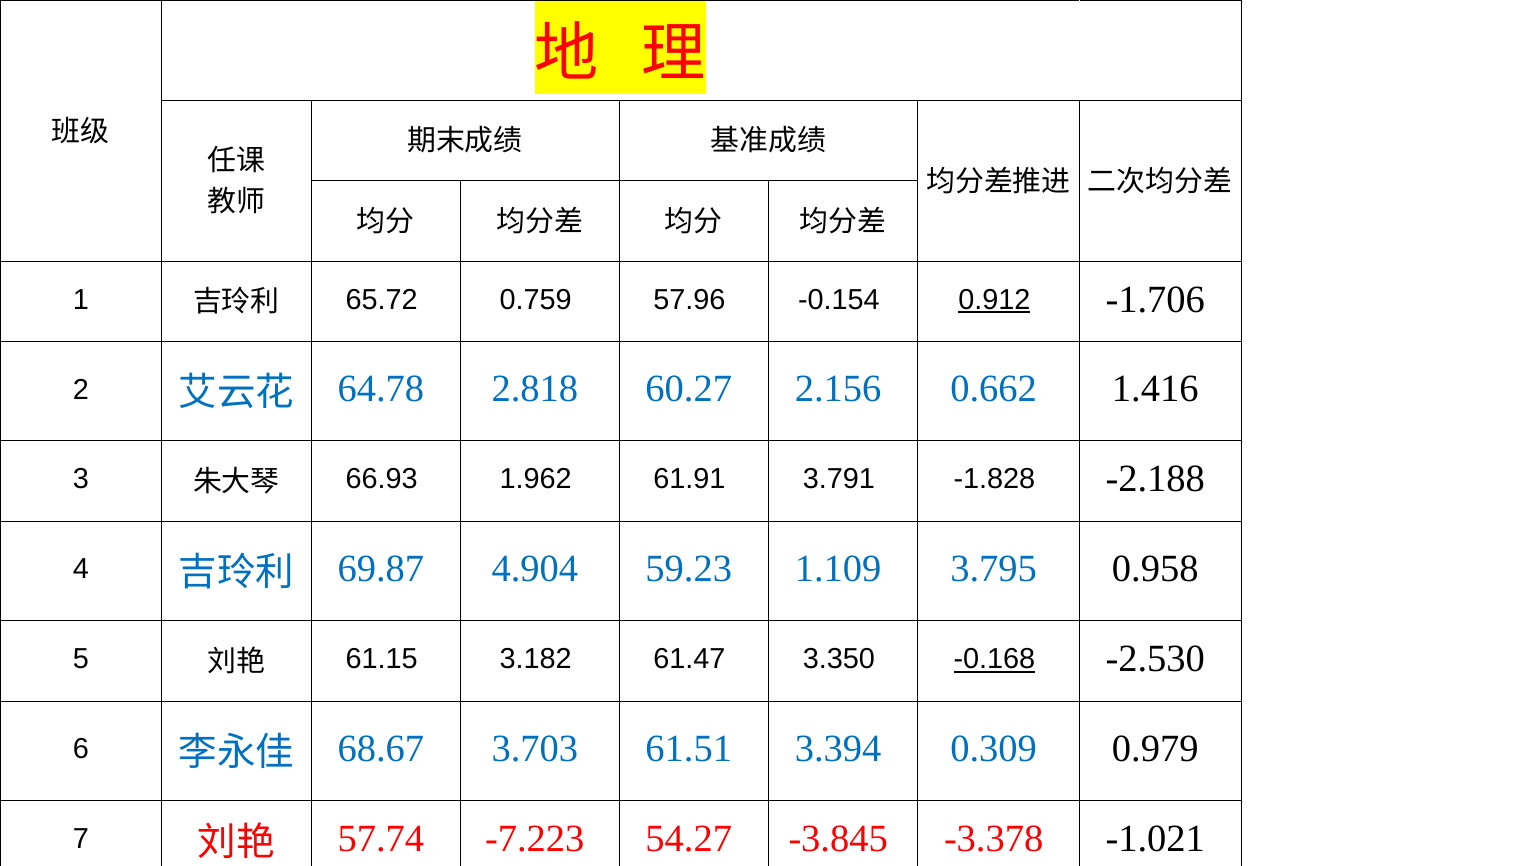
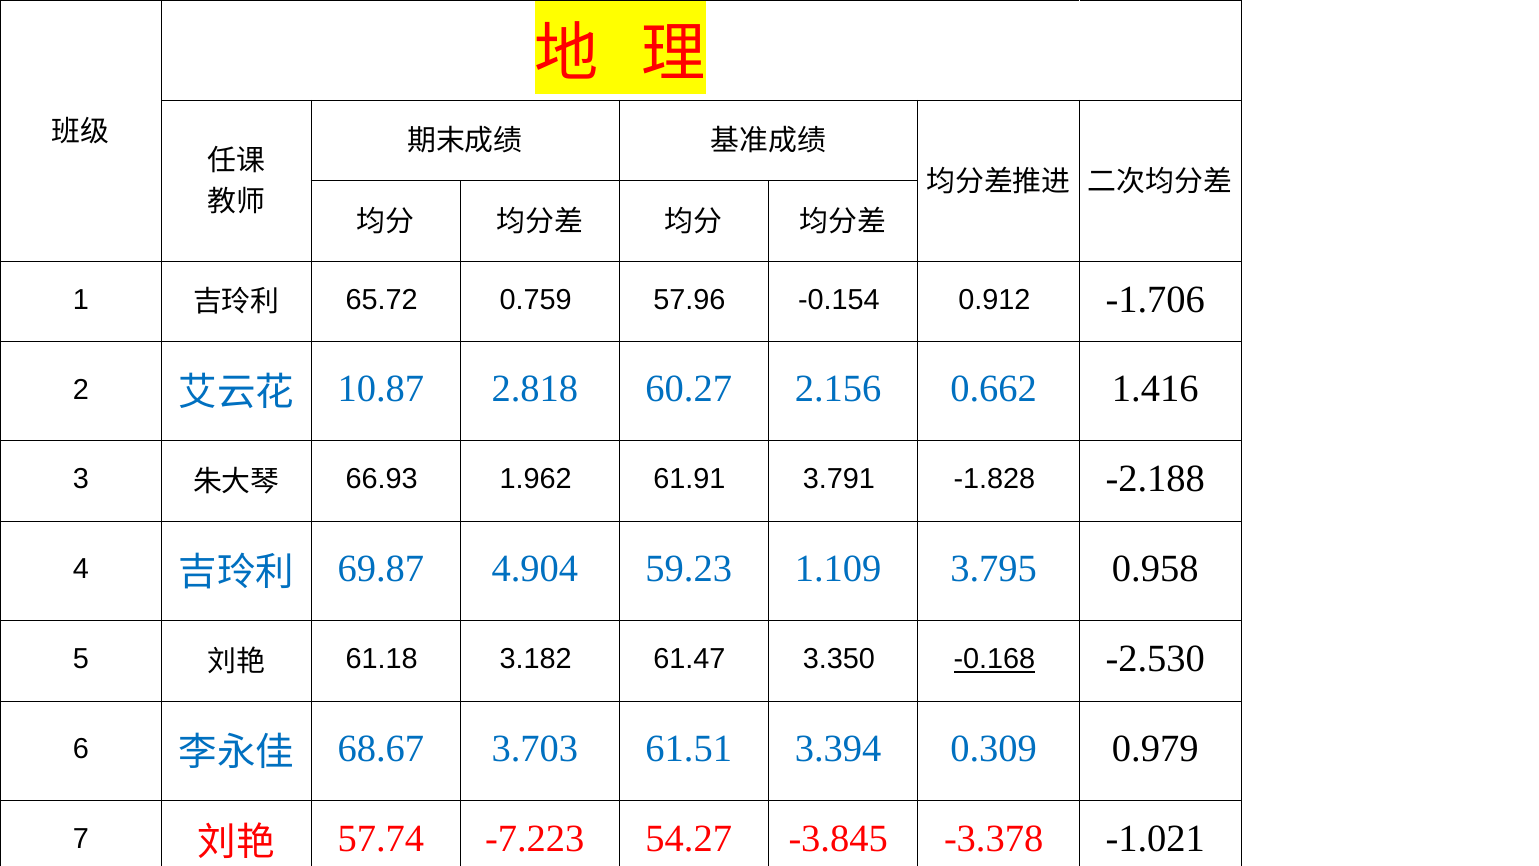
0.912 underline: present -> none (994, 299)
64.78: 64.78 -> 10.87 (381, 389)
61.15: 61.15 -> 61.18 (382, 659)
